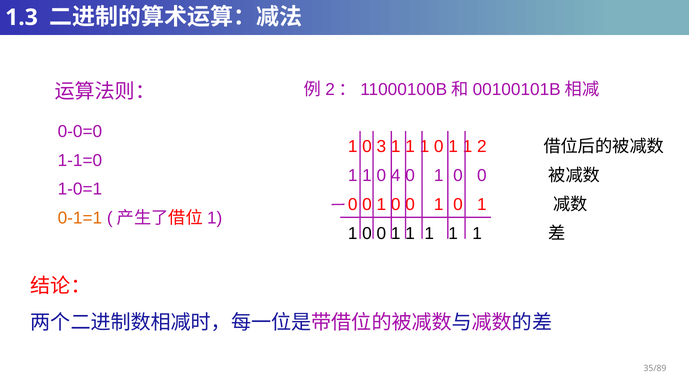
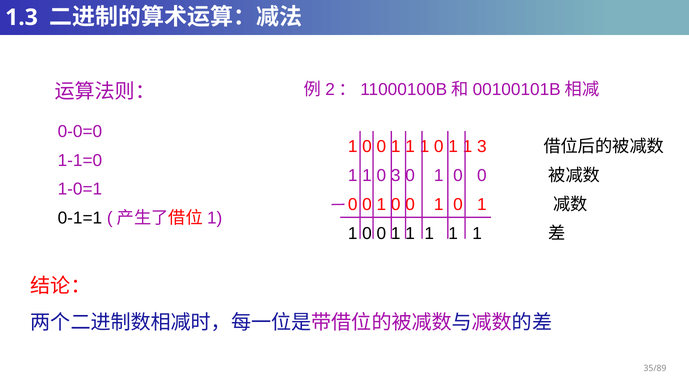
3: 3 -> 0 (381, 147)
1 2: 2 -> 3 (482, 147)
0 4: 4 -> 3 (396, 176)
0-1=1 colour: orange -> black (80, 218)
